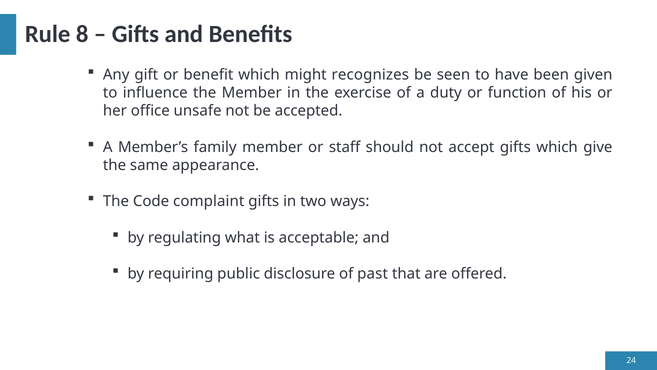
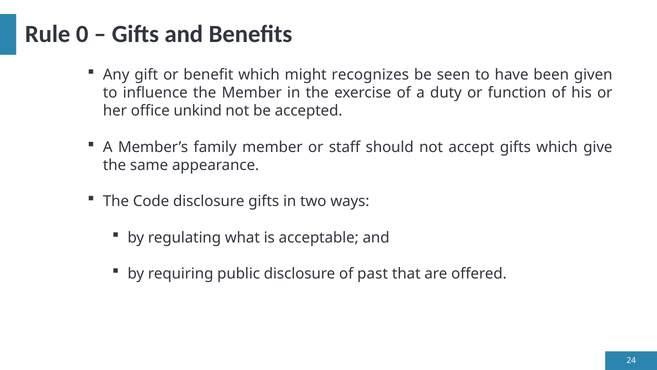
8: 8 -> 0 (82, 34)
unsafe: unsafe -> unkind (198, 111)
Code complaint: complaint -> disclosure (209, 201)
